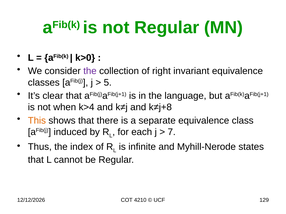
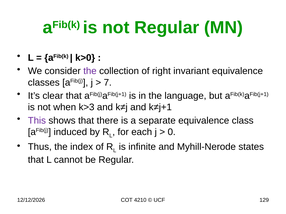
5: 5 -> 7 (108, 83)
k>4: k>4 -> k>3 (87, 107)
k≠j+8: k≠j+8 -> k≠j+1 (160, 107)
This colour: orange -> purple (37, 121)
7: 7 -> 0 (172, 132)
